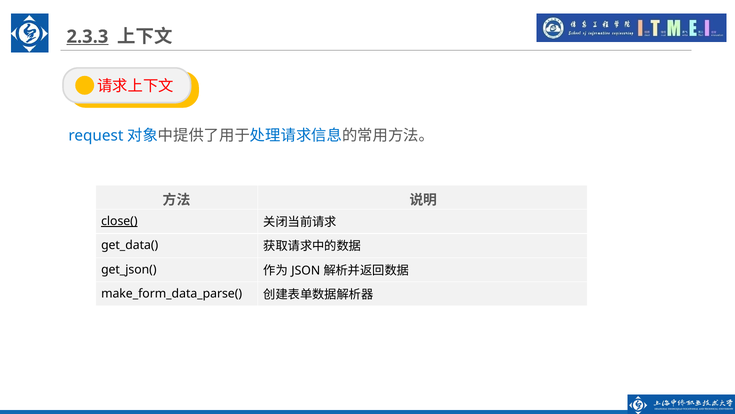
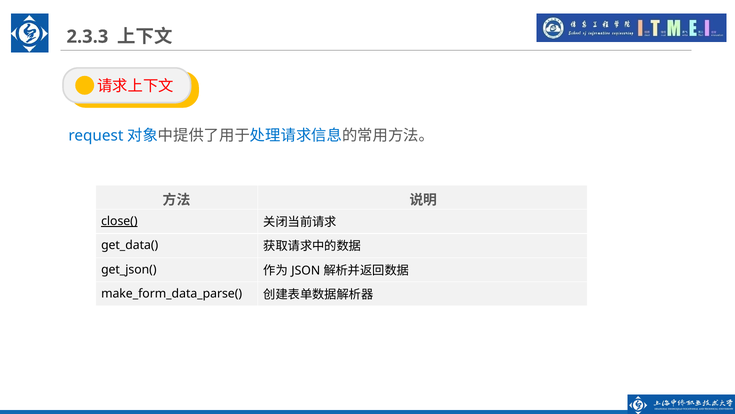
2.3.3 underline: present -> none (87, 37)
